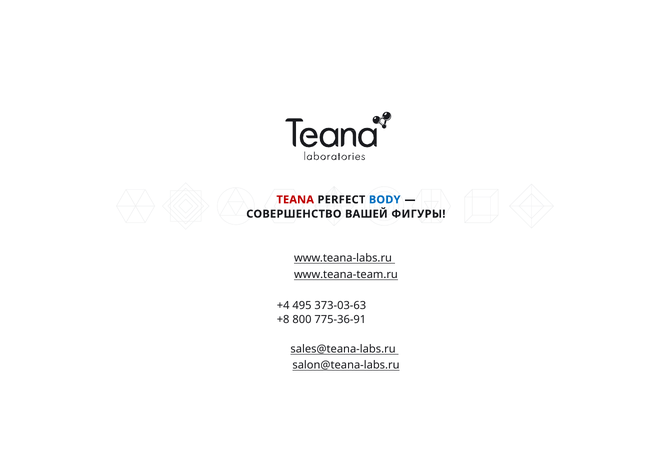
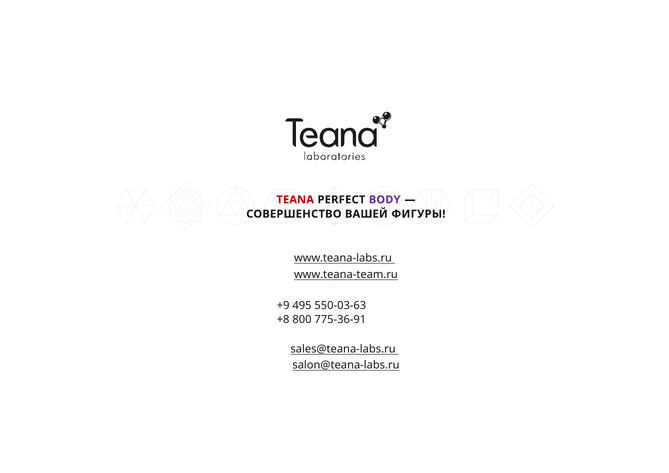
BODY colour: blue -> purple (385, 200)
+4: +4 -> +9 (283, 305)
373-03-63: 373-03-63 -> 550-03-63 (340, 305)
